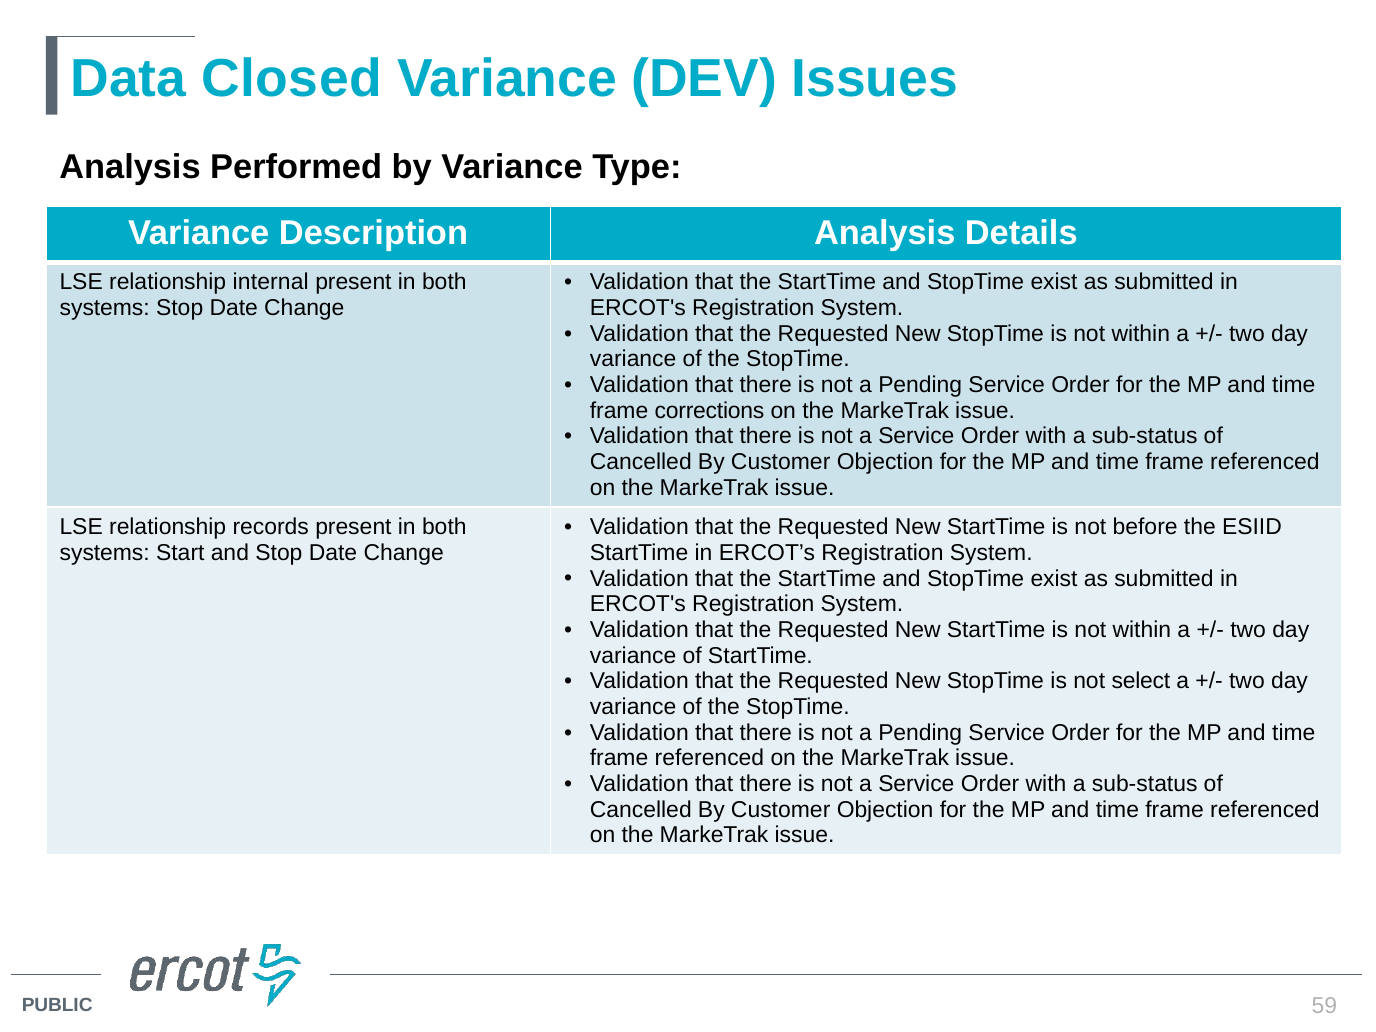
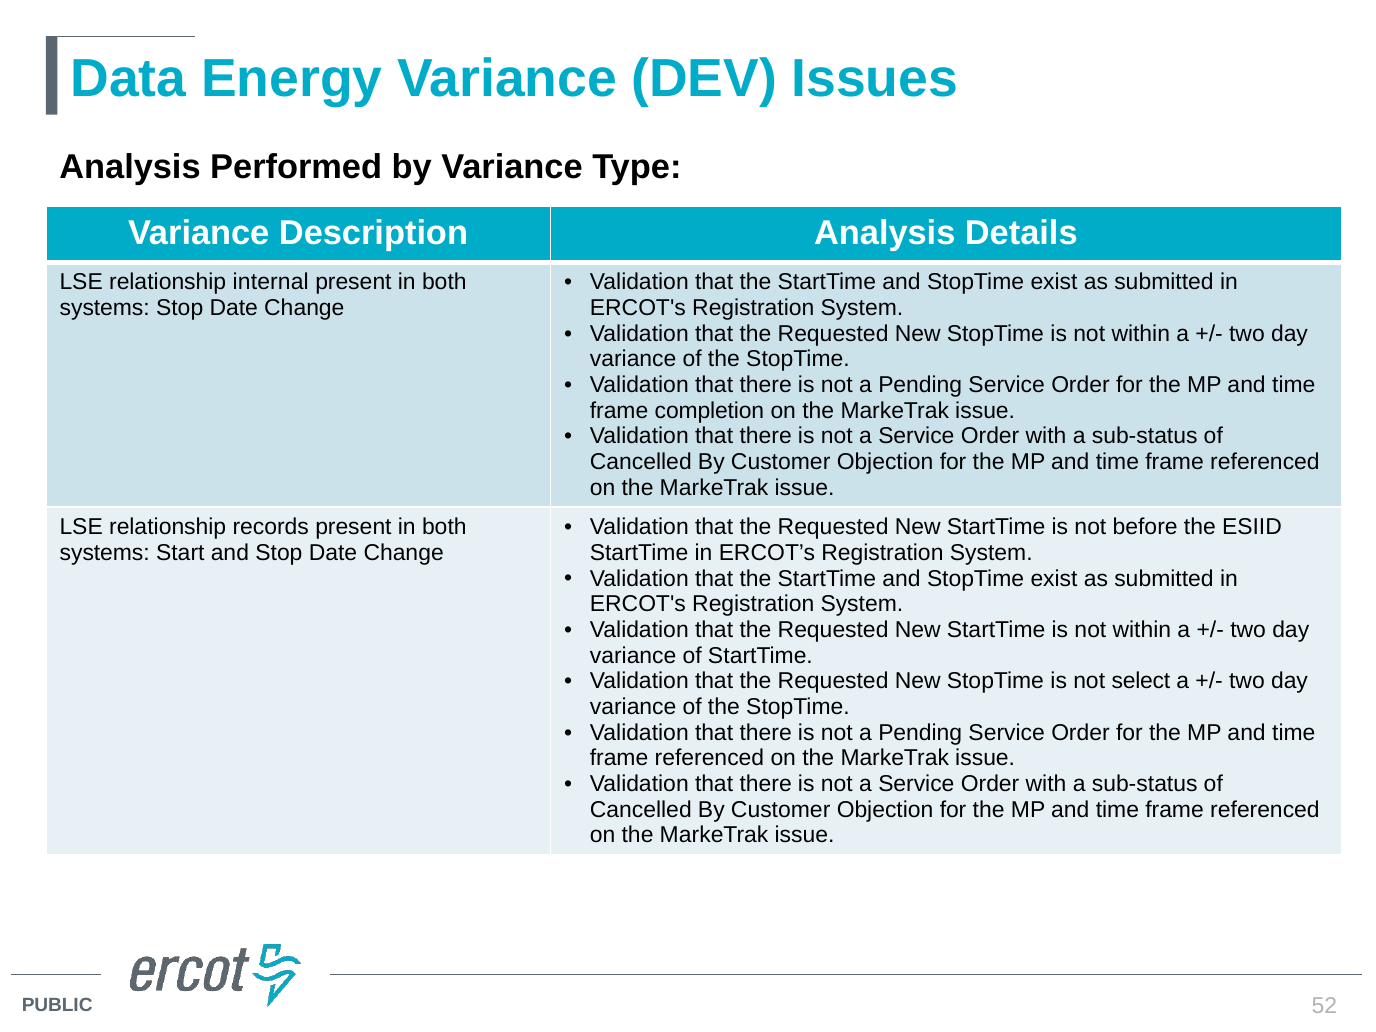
Closed: Closed -> Energy (292, 79)
corrections: corrections -> completion (709, 411)
59: 59 -> 52 (1324, 1005)
